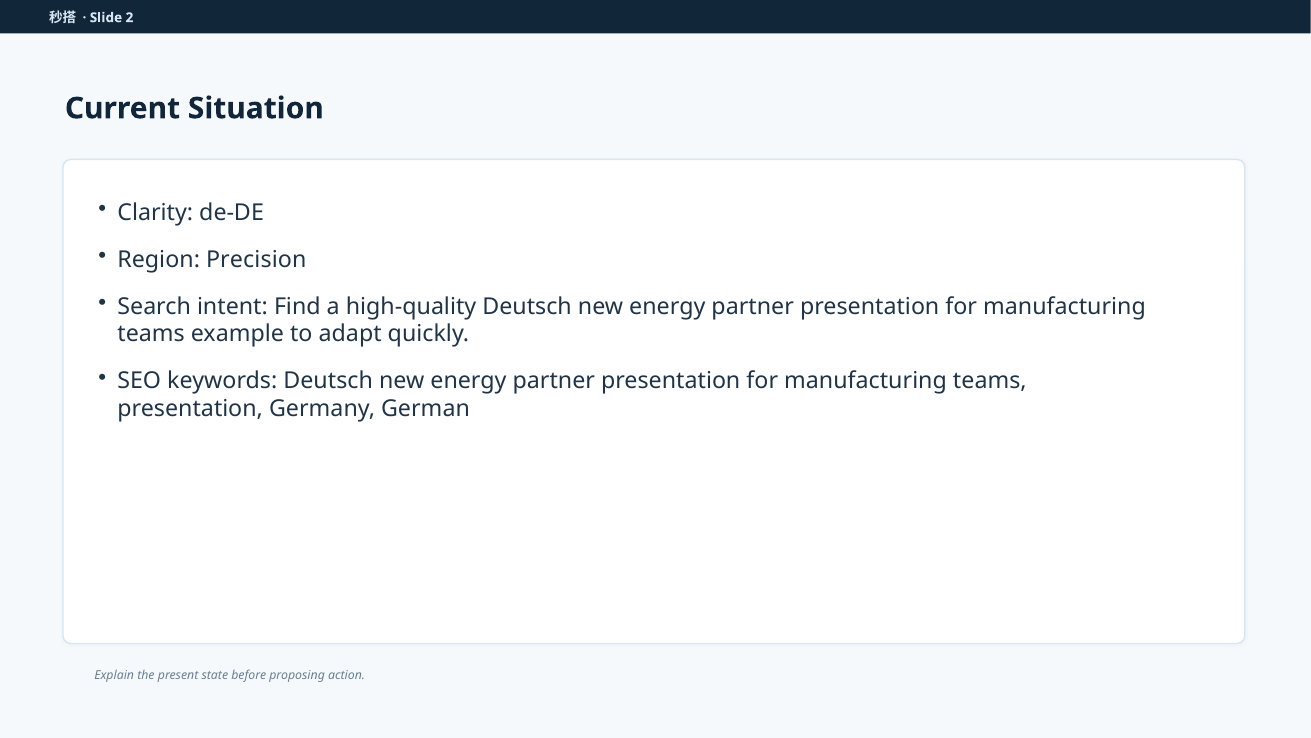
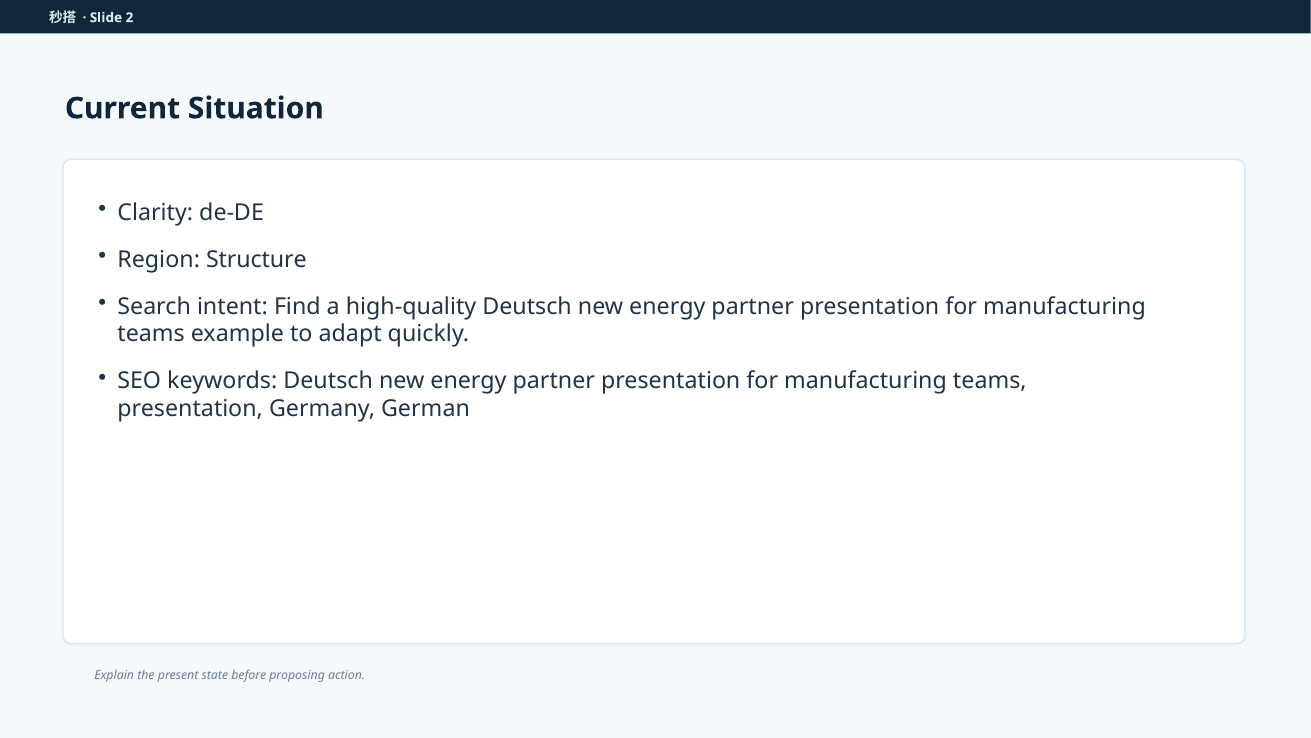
Precision: Precision -> Structure (256, 259)
